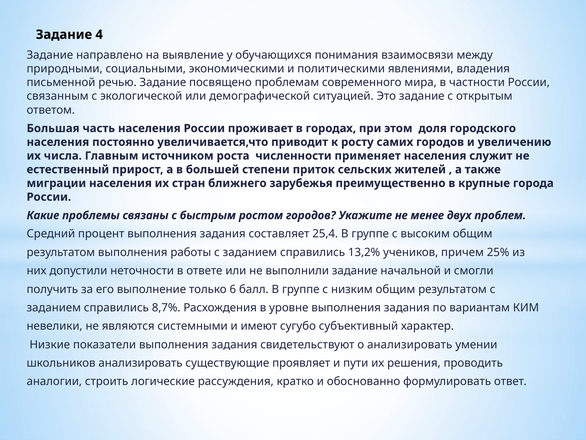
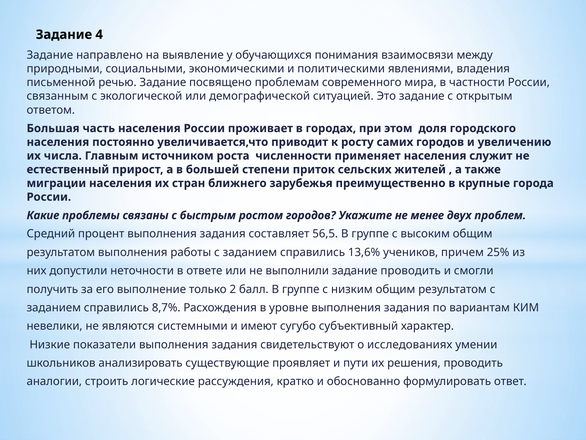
25,4: 25,4 -> 56,5 (325, 234)
13,2%: 13,2% -> 13,6% (364, 252)
задание начальной: начальной -> проводить (411, 270)
6: 6 -> 2 (233, 289)
о анализировать: анализировать -> исследованиях (410, 344)
